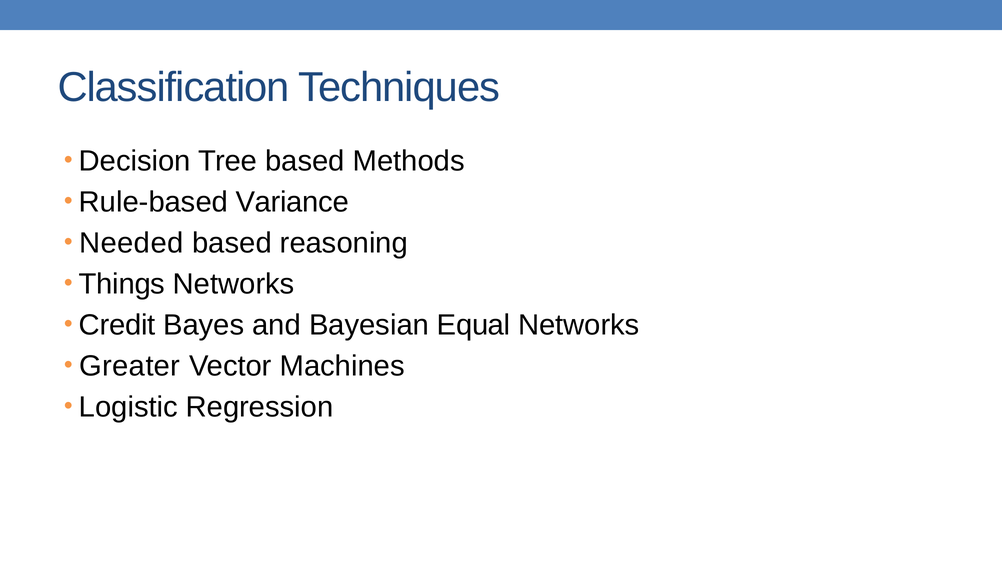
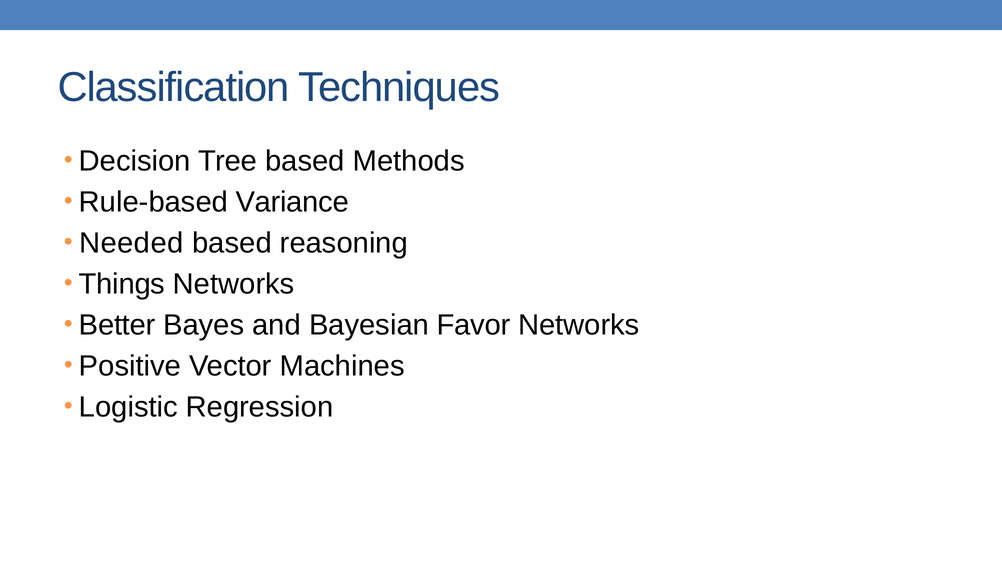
Credit: Credit -> Better (117, 325)
Equal: Equal -> Favor (474, 325)
Greater: Greater -> Positive (130, 366)
